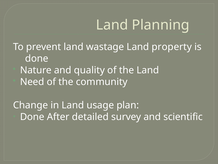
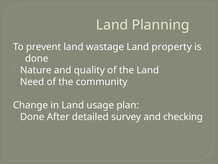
scientific: scientific -> checking (183, 117)
